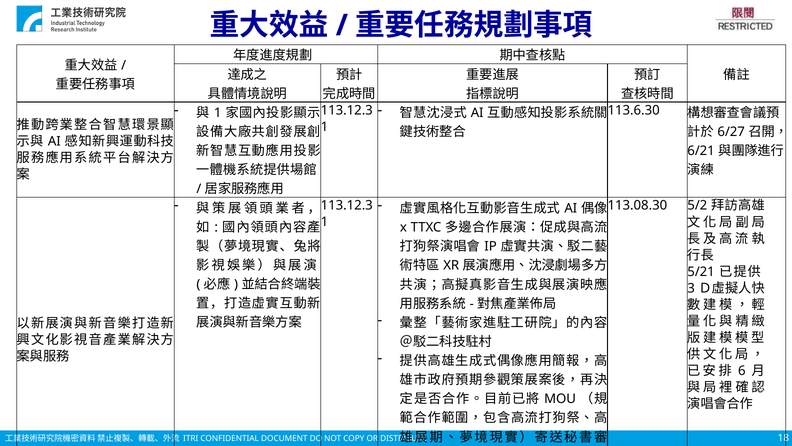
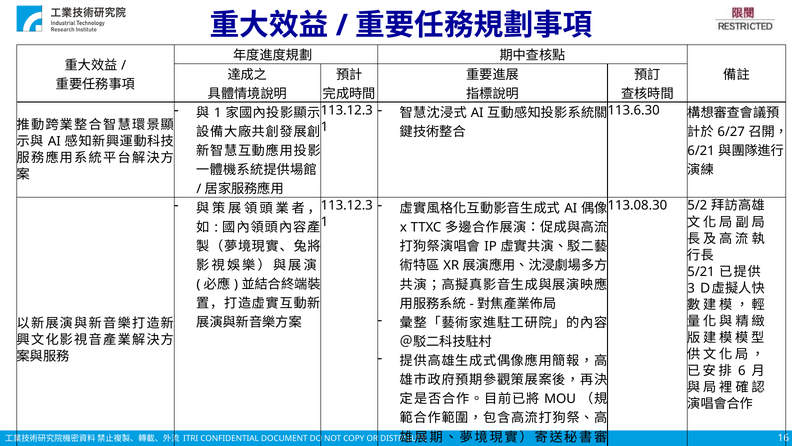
18: 18 -> 16 (783, 438)
